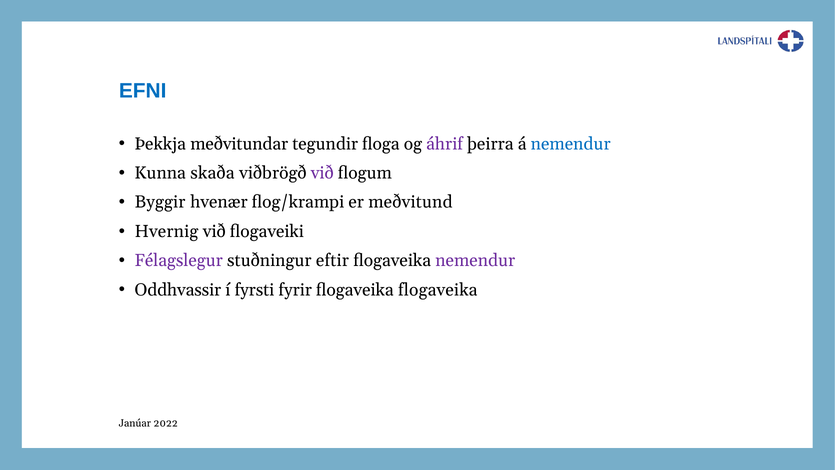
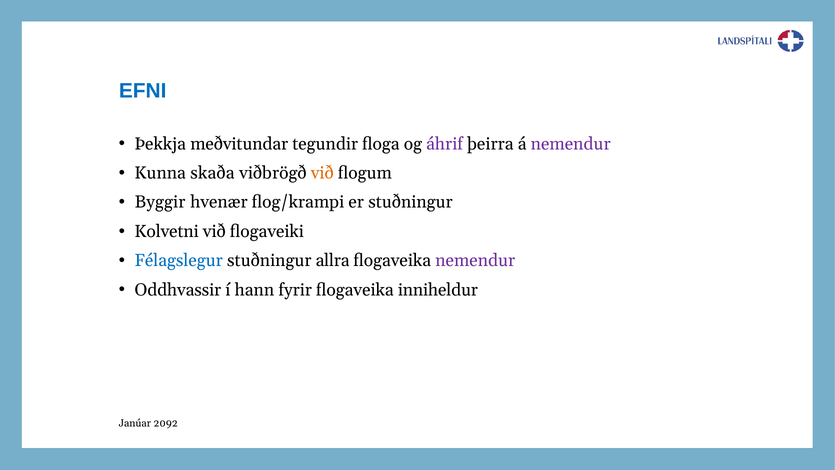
nemendur colour: blue -> purple (571, 144)
við colour: purple -> orange (322, 173)
er meðvitund: meðvitund -> stuðningur (410, 202)
Hvernig: Hvernig -> Kolvetni (167, 231)
Félagslegur colour: purple -> blue (179, 261)
eftir: eftir -> allra (333, 261)
fyrsti: fyrsti -> hann (254, 290)
flogaveika flogaveika: flogaveika -> inniheldur (438, 290)
2022: 2022 -> 2092 (166, 423)
